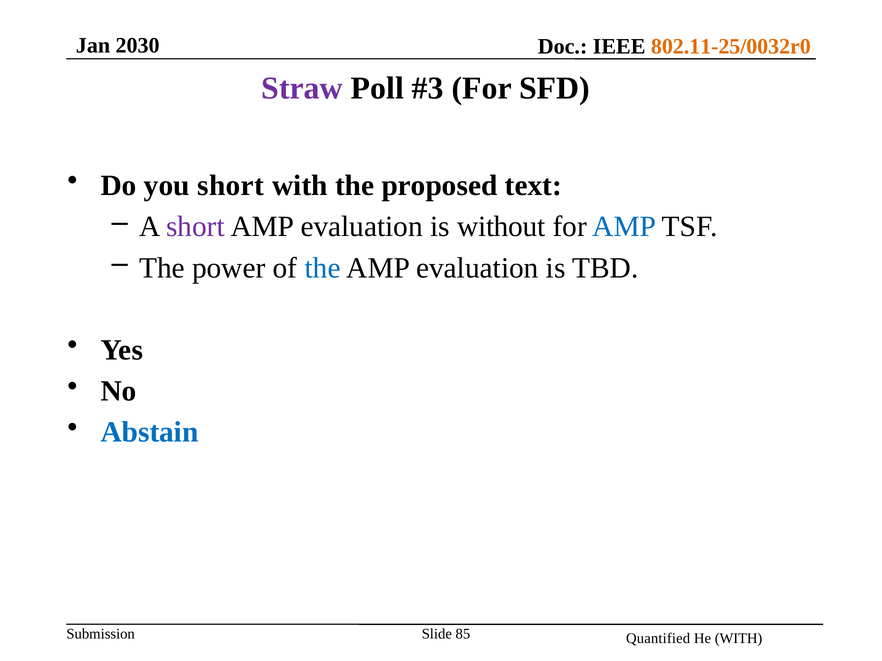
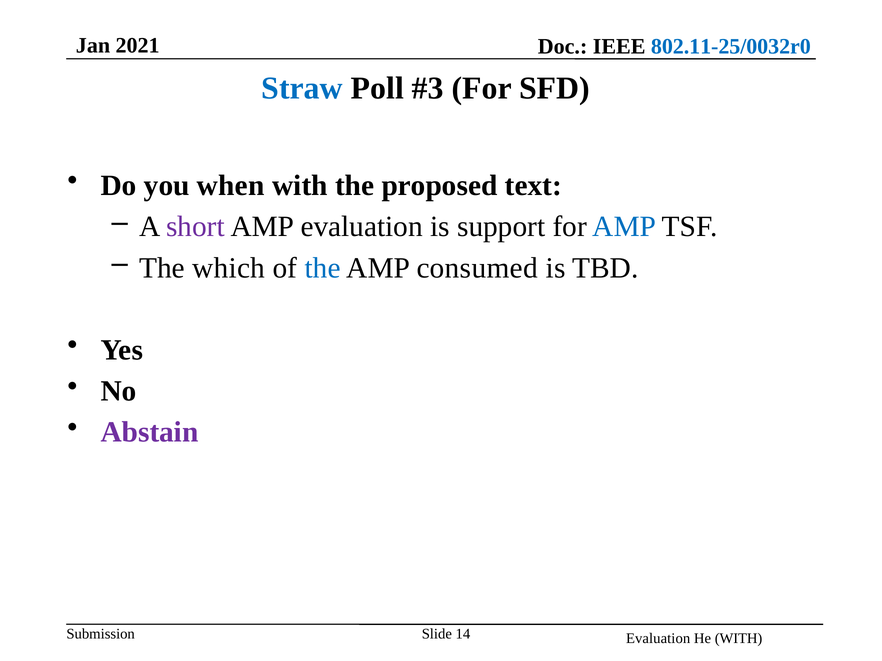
2030: 2030 -> 2021 (138, 46)
802.11-25/0032r0 colour: orange -> blue (731, 47)
Straw colour: purple -> blue (302, 88)
you short: short -> when (231, 186)
without: without -> support (501, 227)
power: power -> which (229, 268)
evaluation: evaluation -> consumed (477, 268)
Abstain colour: blue -> purple (150, 433)
85: 85 -> 14 (463, 634)
Quantified: Quantified -> Evaluation (658, 639)
